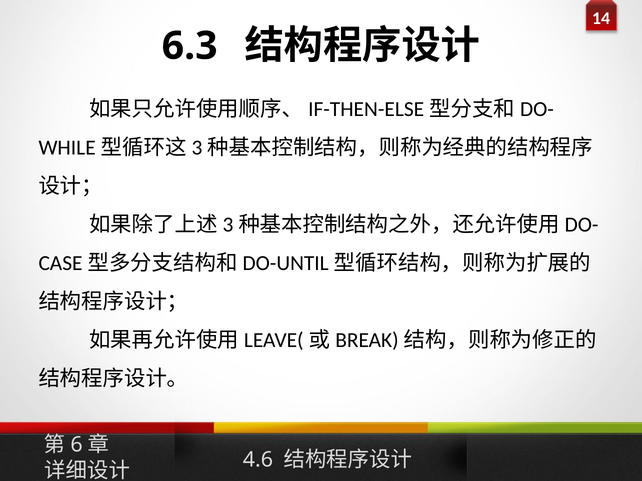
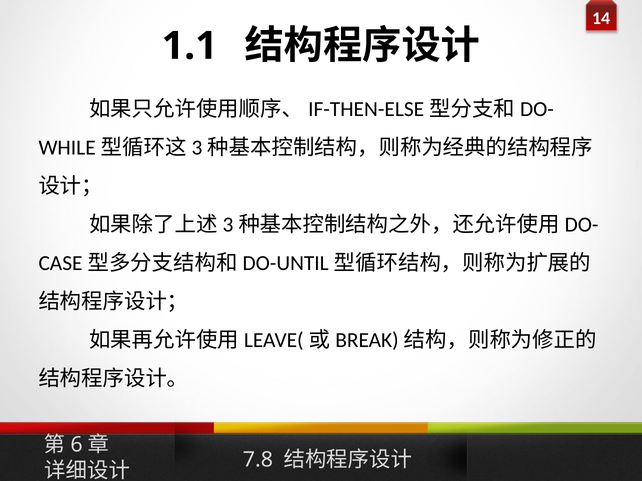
6.3: 6.3 -> 1.1 (190, 46)
4.6: 4.6 -> 7.8 (258, 460)
